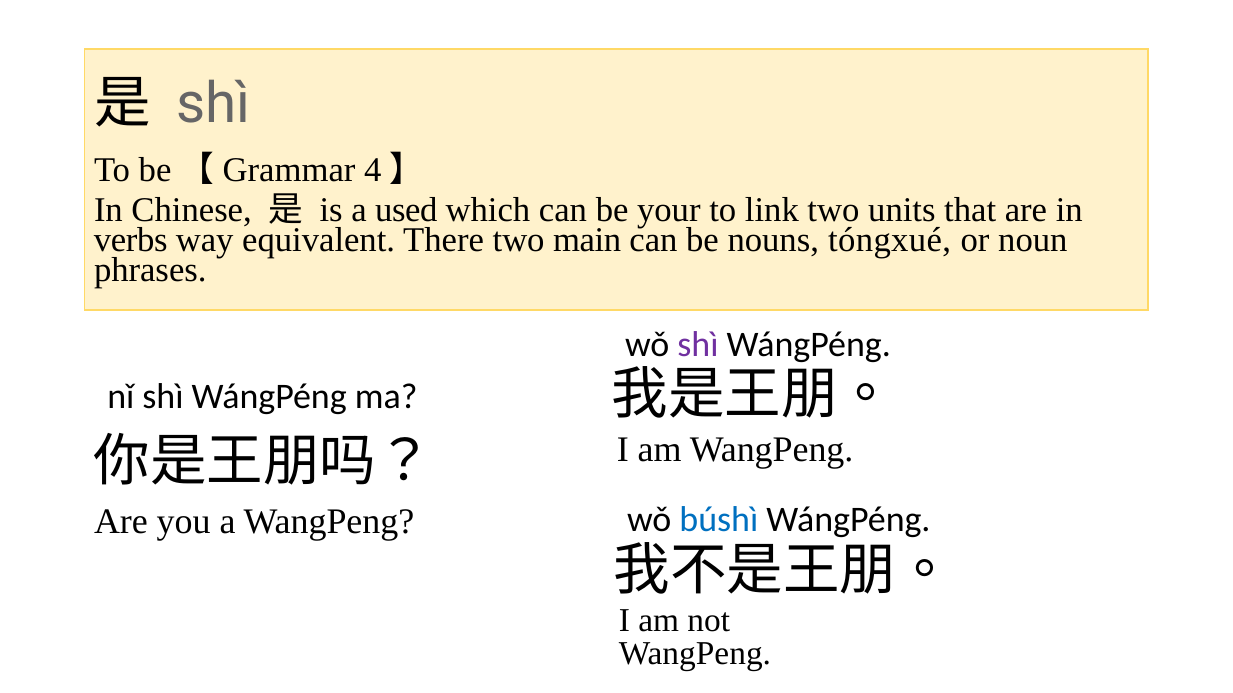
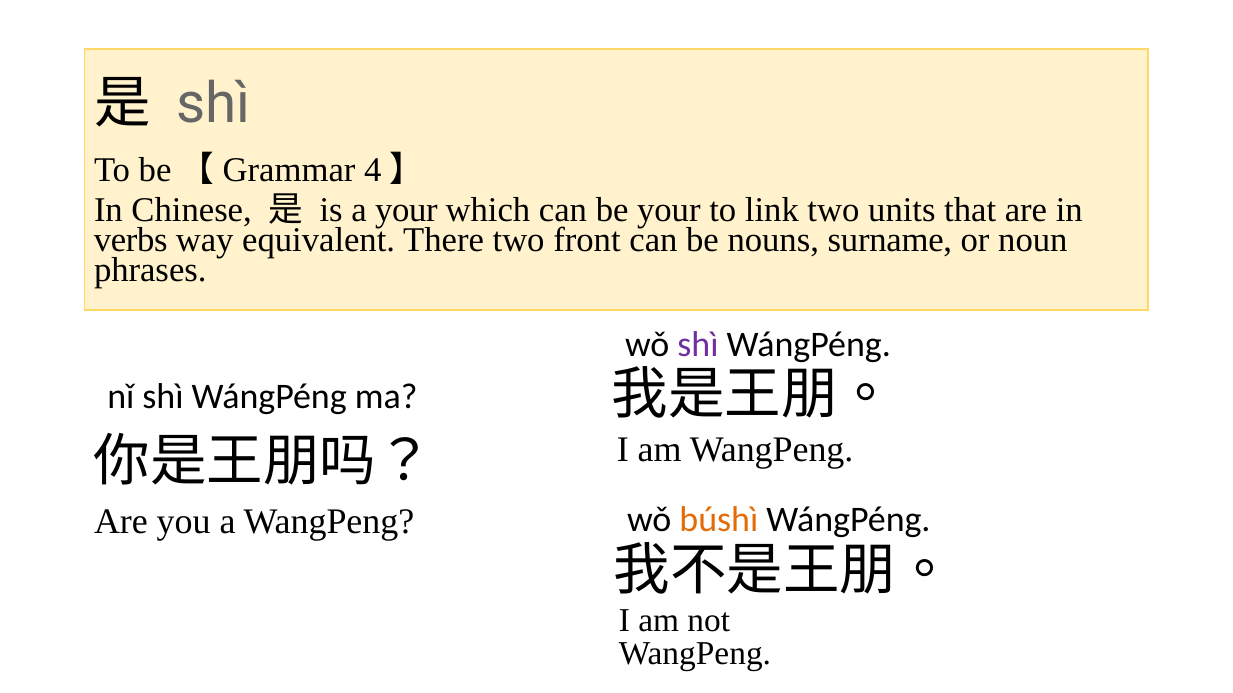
a used: used -> your (406, 210)
main: main -> front (587, 240)
tóngxué: tóngxué -> surname (890, 240)
búshì colour: blue -> orange (719, 520)
